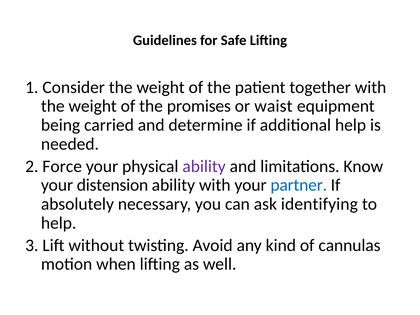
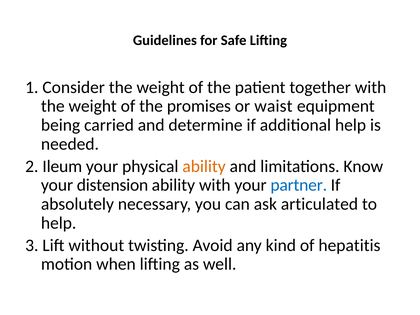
Force: Force -> Ileum (62, 166)
ability colour: purple -> orange (204, 166)
identifying: identifying -> articulated (319, 204)
cannulas: cannulas -> hepatitis (349, 245)
